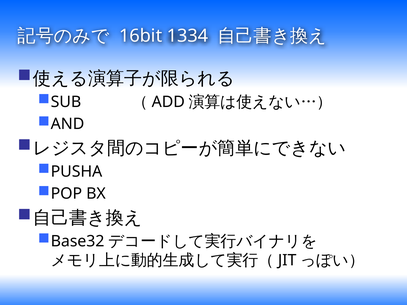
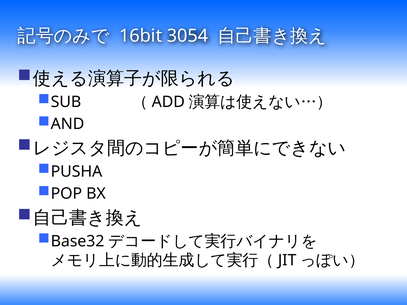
1334: 1334 -> 3054 (188, 36)
